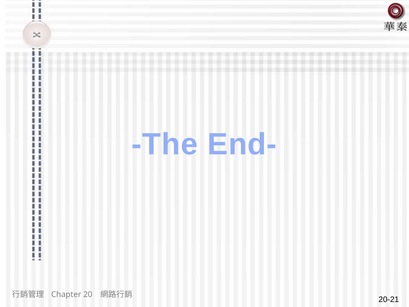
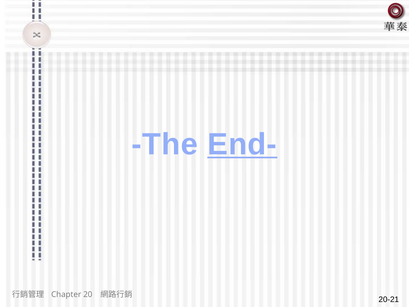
End- underline: none -> present (242, 144)
